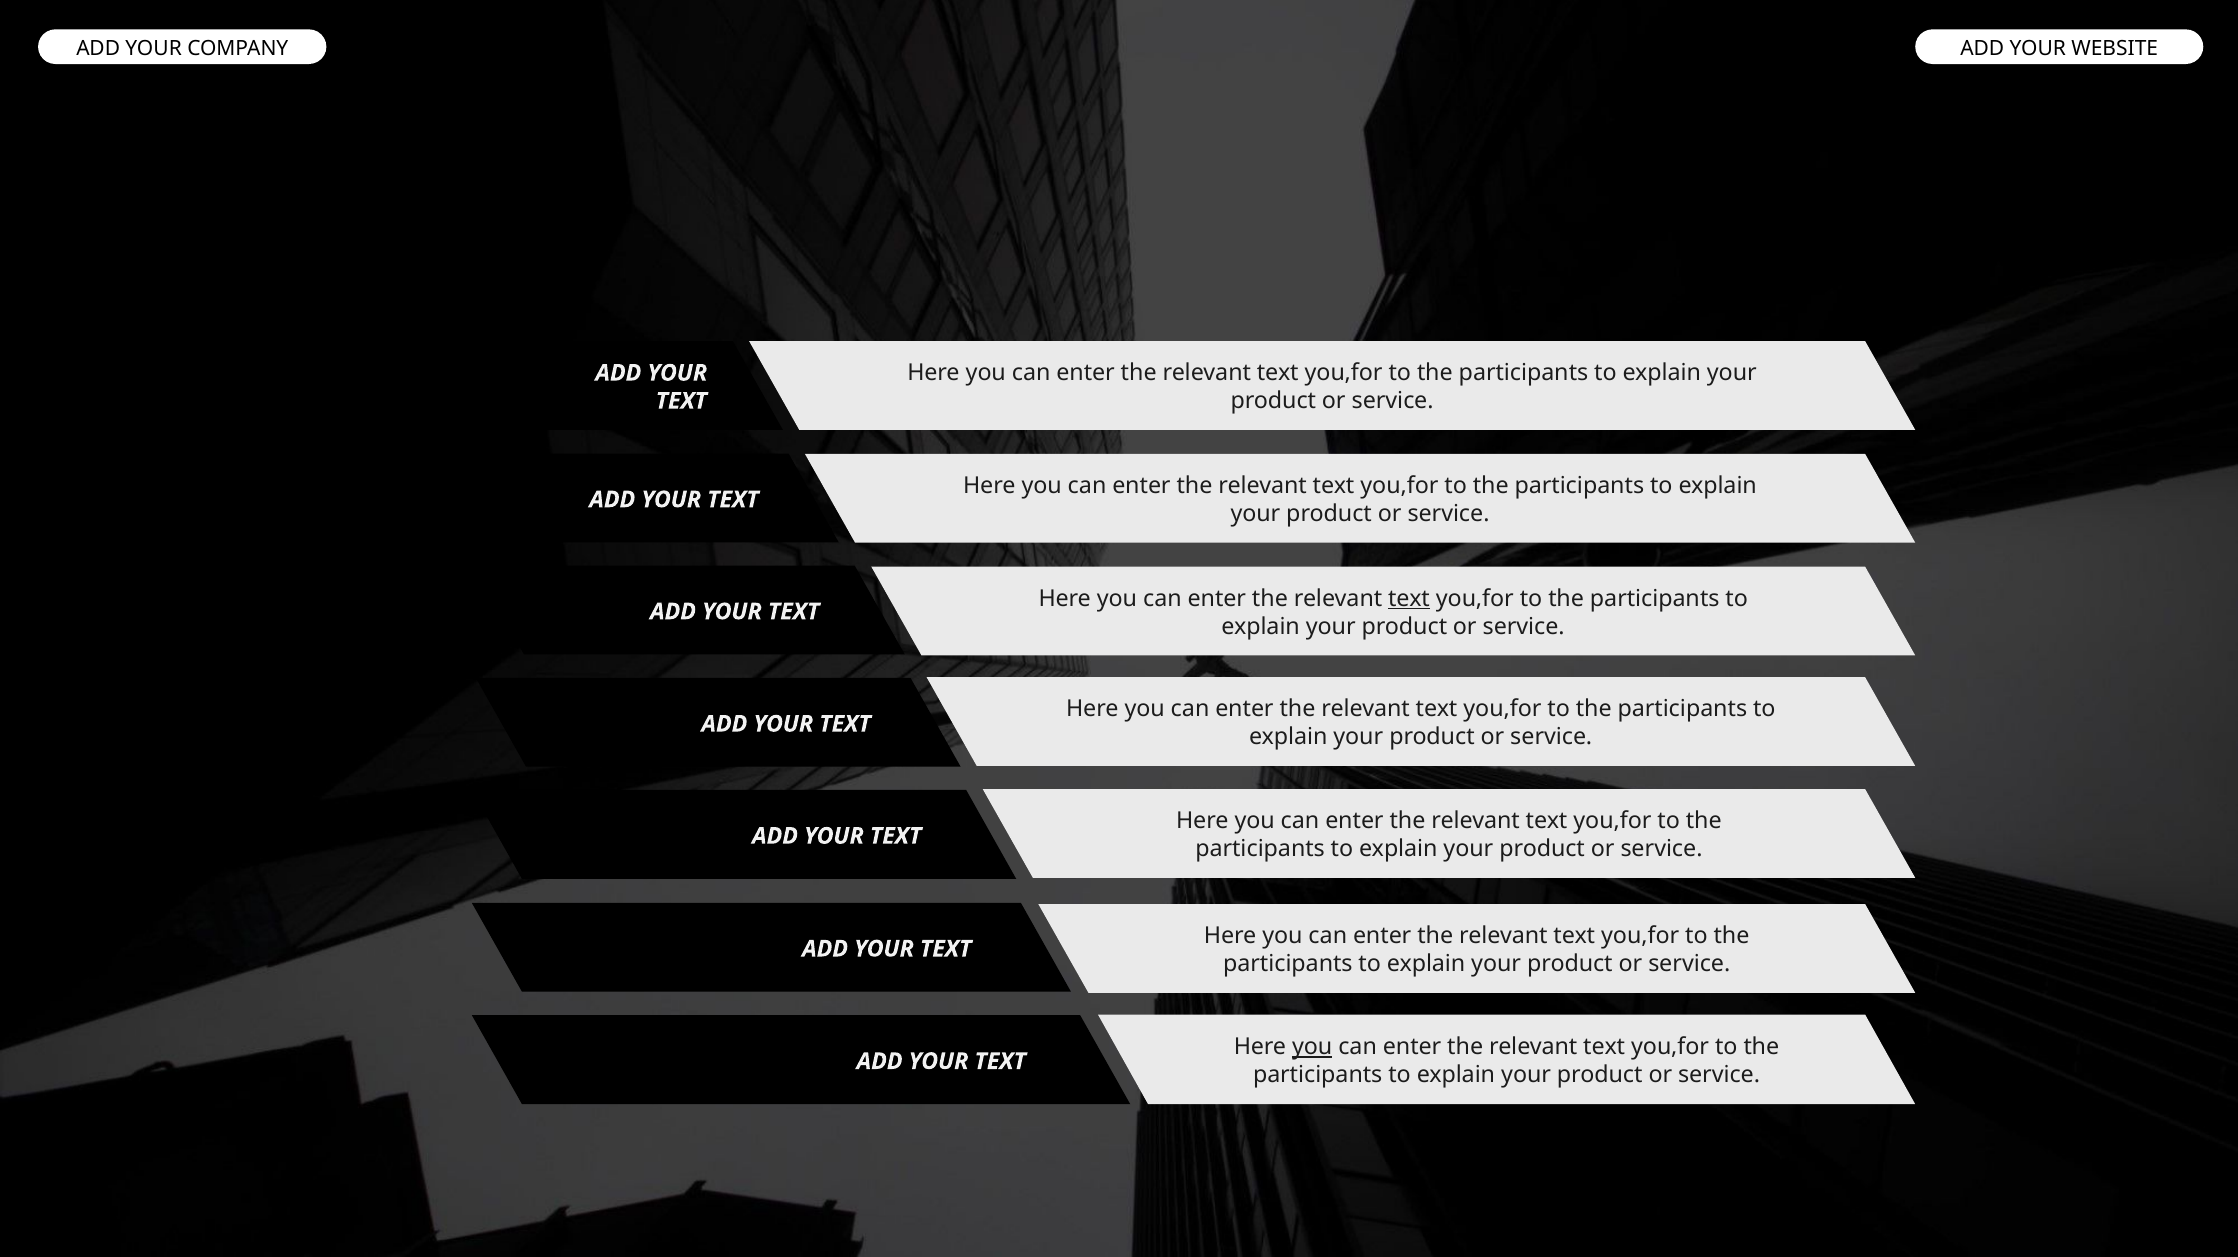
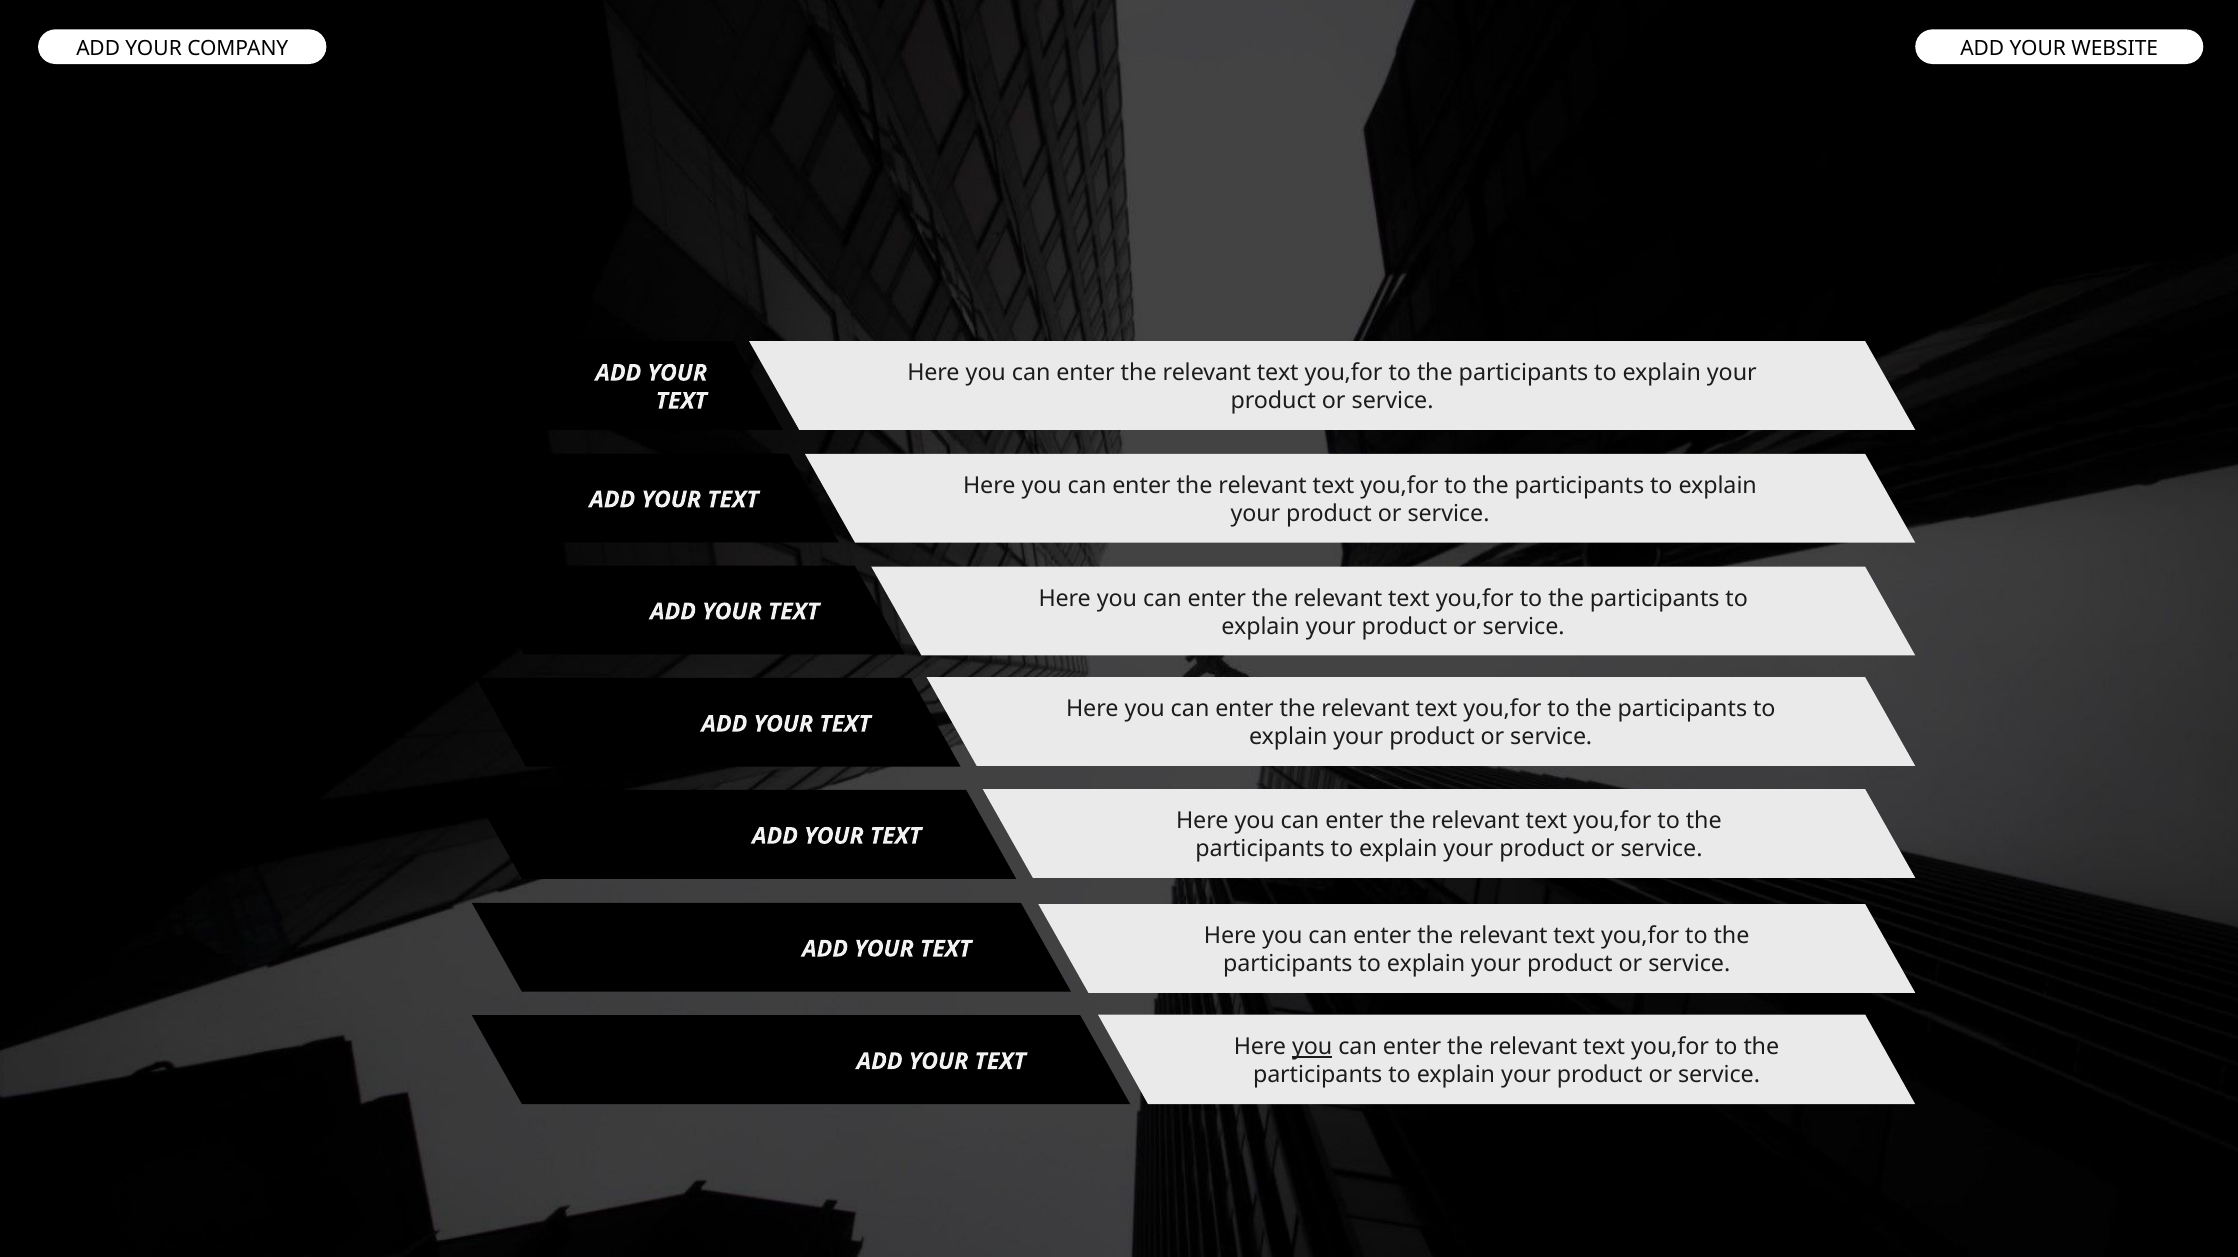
text underline: present -> none (1409, 598)
